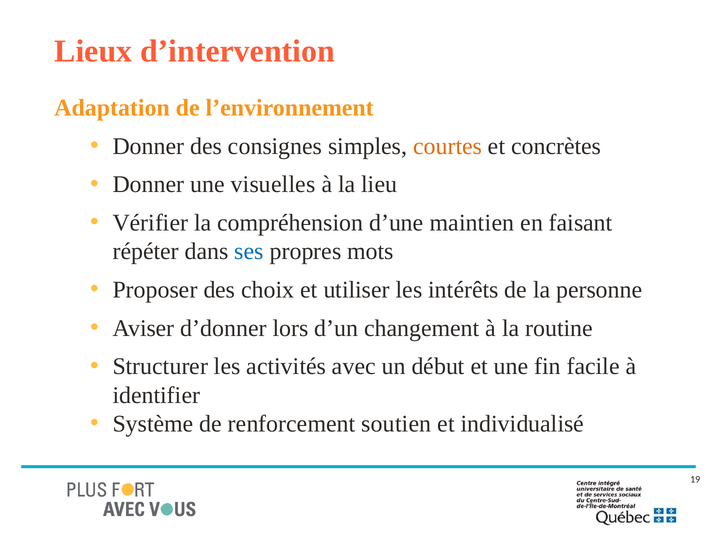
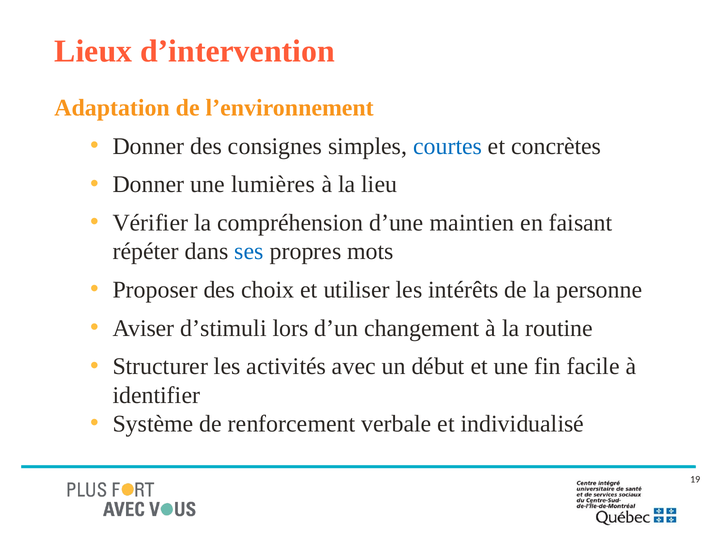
courtes colour: orange -> blue (448, 146)
visuelles: visuelles -> lumières (273, 184)
d’donner: d’donner -> d’stimuli (224, 328)
soutien: soutien -> verbale (396, 424)
